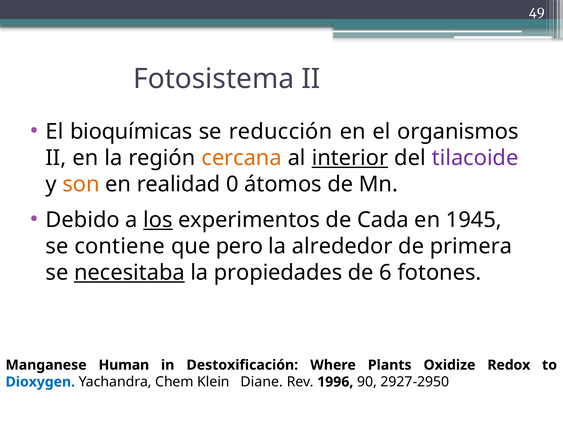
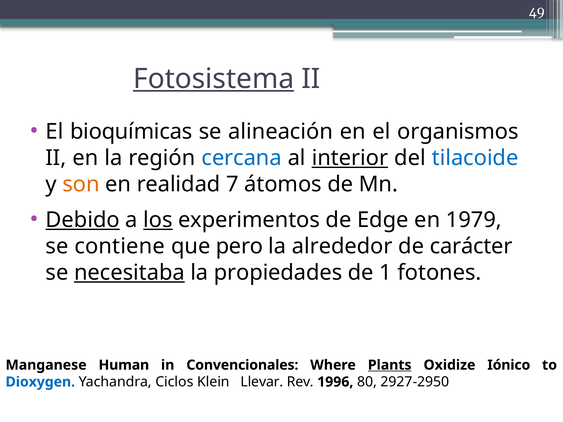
Fotosistema underline: none -> present (214, 79)
reducción: reducción -> alineación (281, 132)
cercana colour: orange -> blue (242, 158)
tilacoide colour: purple -> blue (475, 158)
0: 0 -> 7 (232, 184)
Debido underline: none -> present (83, 220)
Cada: Cada -> Edge (383, 220)
1945: 1945 -> 1979 (474, 220)
primera: primera -> carácter (471, 246)
6: 6 -> 1 (386, 273)
Destoxificación: Destoxificación -> Convencionales (242, 365)
Plants underline: none -> present (390, 365)
Redox: Redox -> Iónico (509, 365)
Chem: Chem -> Ciclos (174, 382)
Diane: Diane -> Llevar (262, 382)
90: 90 -> 80 (367, 382)
